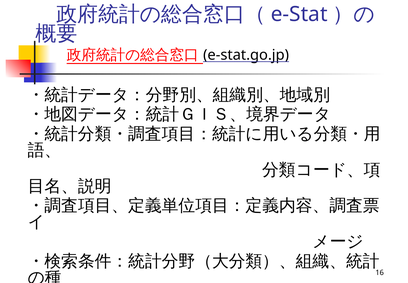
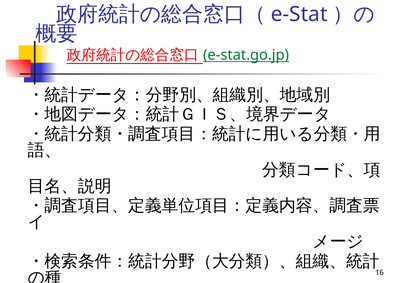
e-stat.go.jp colour: black -> green (246, 55)
